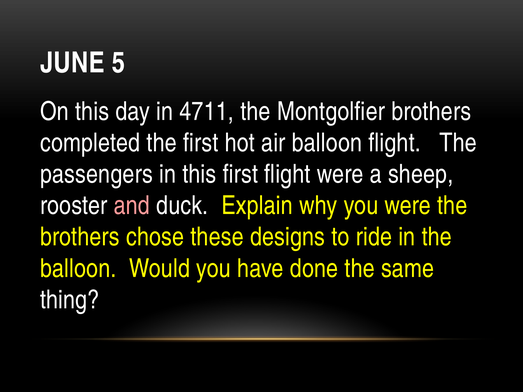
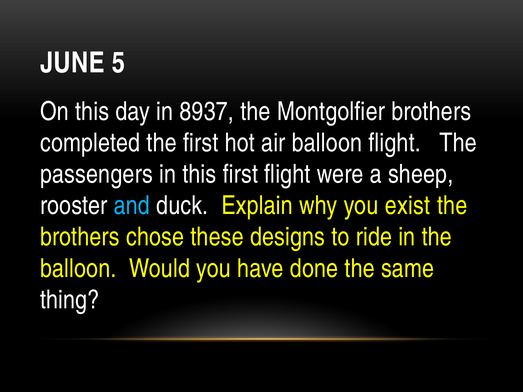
4711: 4711 -> 8937 (207, 112)
and colour: pink -> light blue (132, 206)
you were: were -> exist (408, 206)
